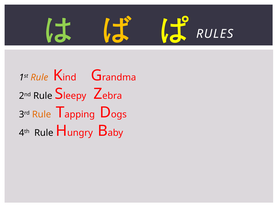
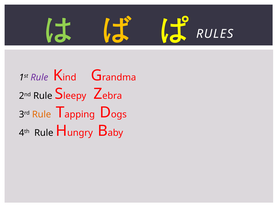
Rule colour: orange -> purple (39, 78)
